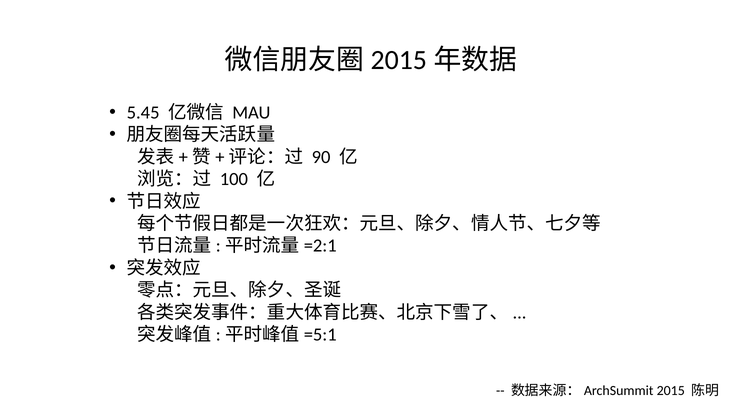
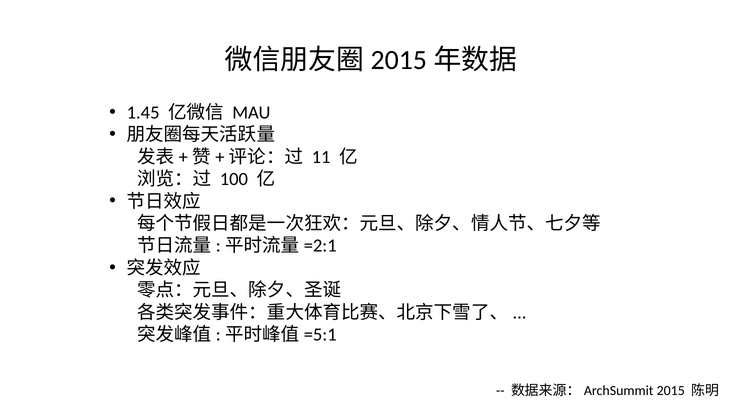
5.45: 5.45 -> 1.45 (143, 113)
90: 90 -> 11 (321, 157)
